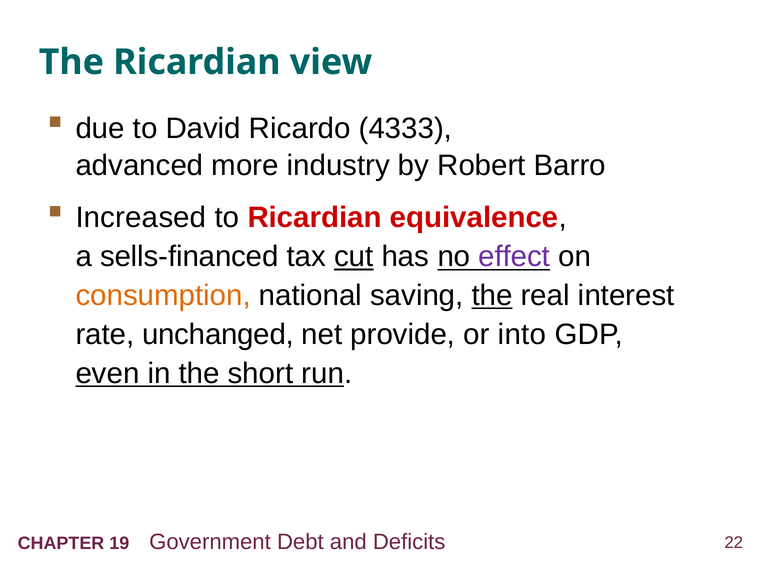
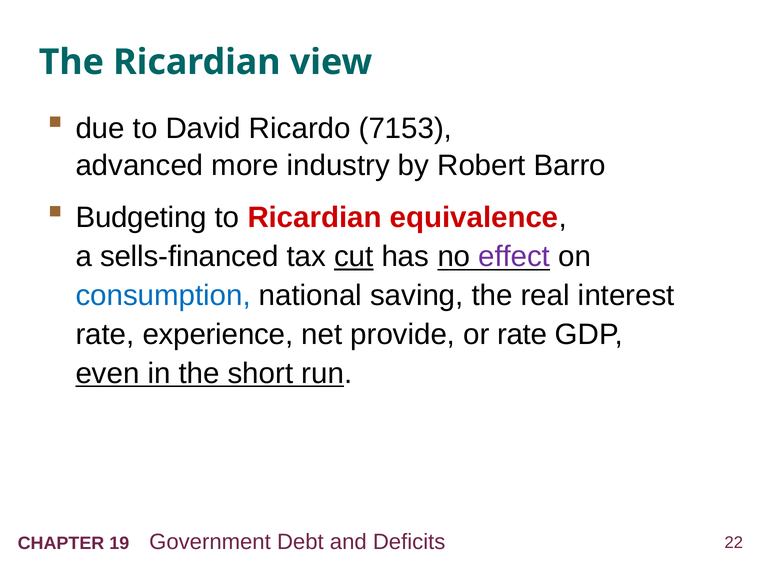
4333: 4333 -> 7153 (405, 128)
Increased: Increased -> Budgeting (141, 218)
consumption colour: orange -> blue (163, 296)
the underline: present -> none (492, 296)
unchanged: unchanged -> experience (218, 335)
or into: into -> rate (522, 335)
